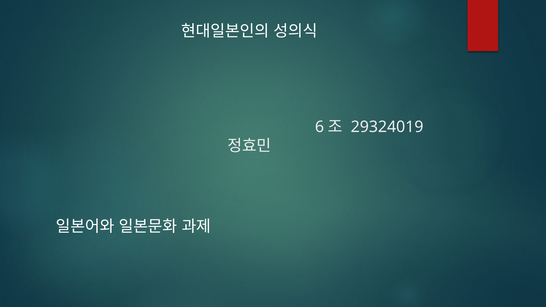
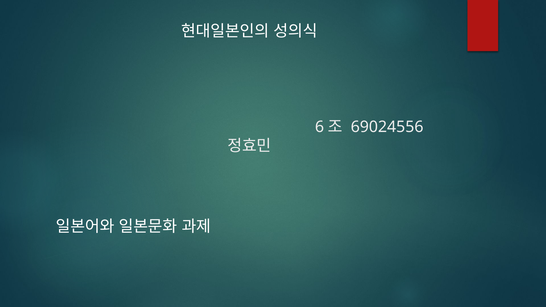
29324019: 29324019 -> 69024556 (387, 127)
